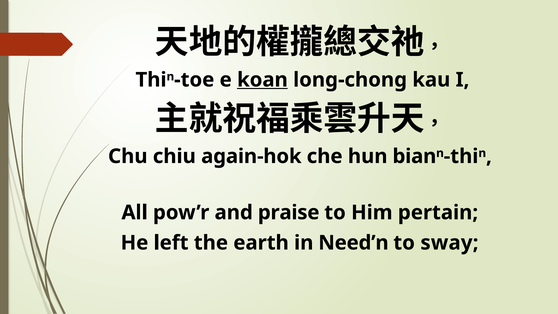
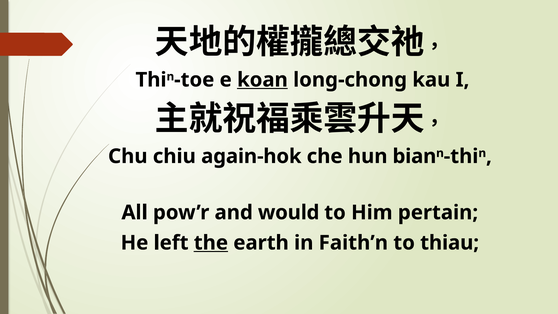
praise: praise -> would (289, 212)
the underline: none -> present (211, 243)
Need’n: Need’n -> Faith’n (353, 243)
sway: sway -> thiau (450, 243)
